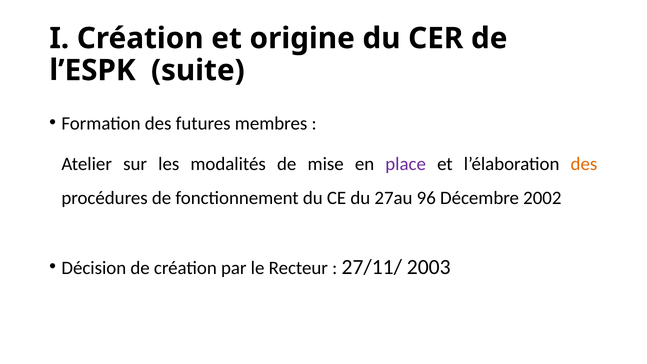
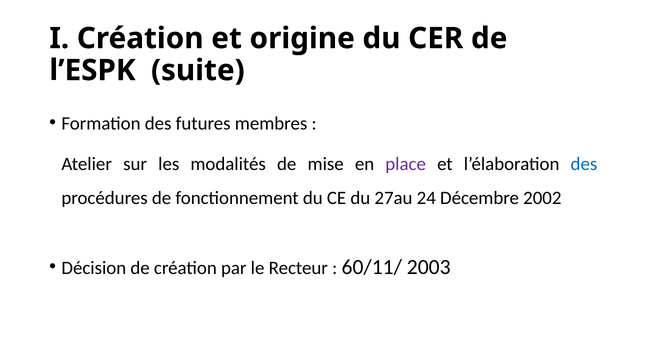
des colour: orange -> blue (584, 164)
96: 96 -> 24 (426, 198)
27/11/: 27/11/ -> 60/11/ (372, 267)
